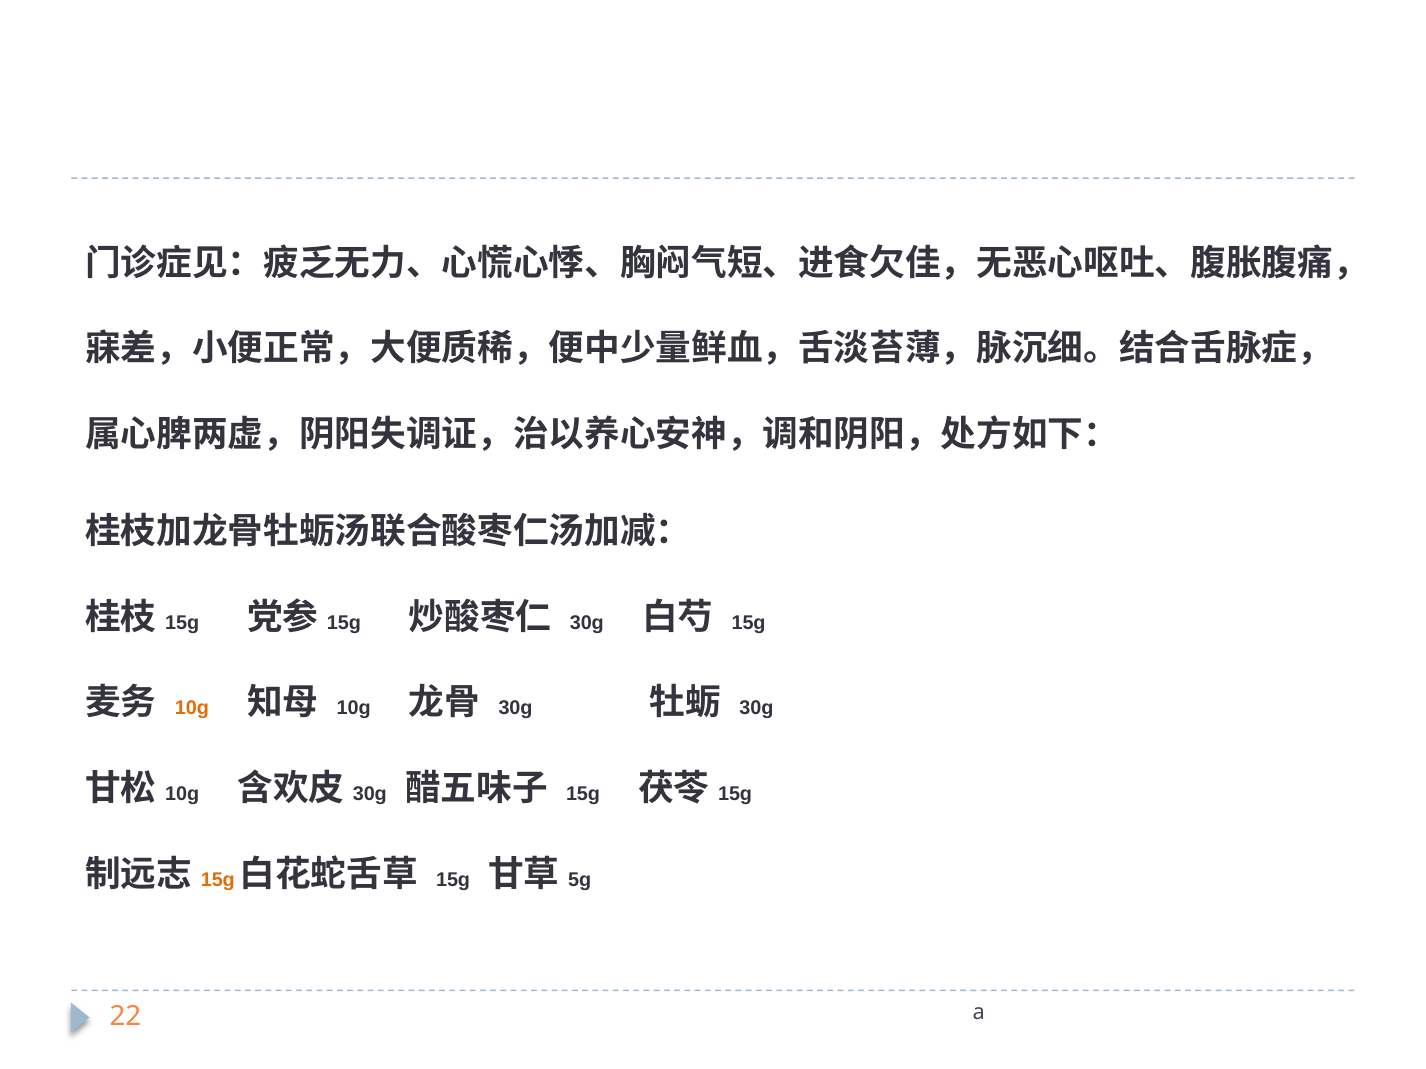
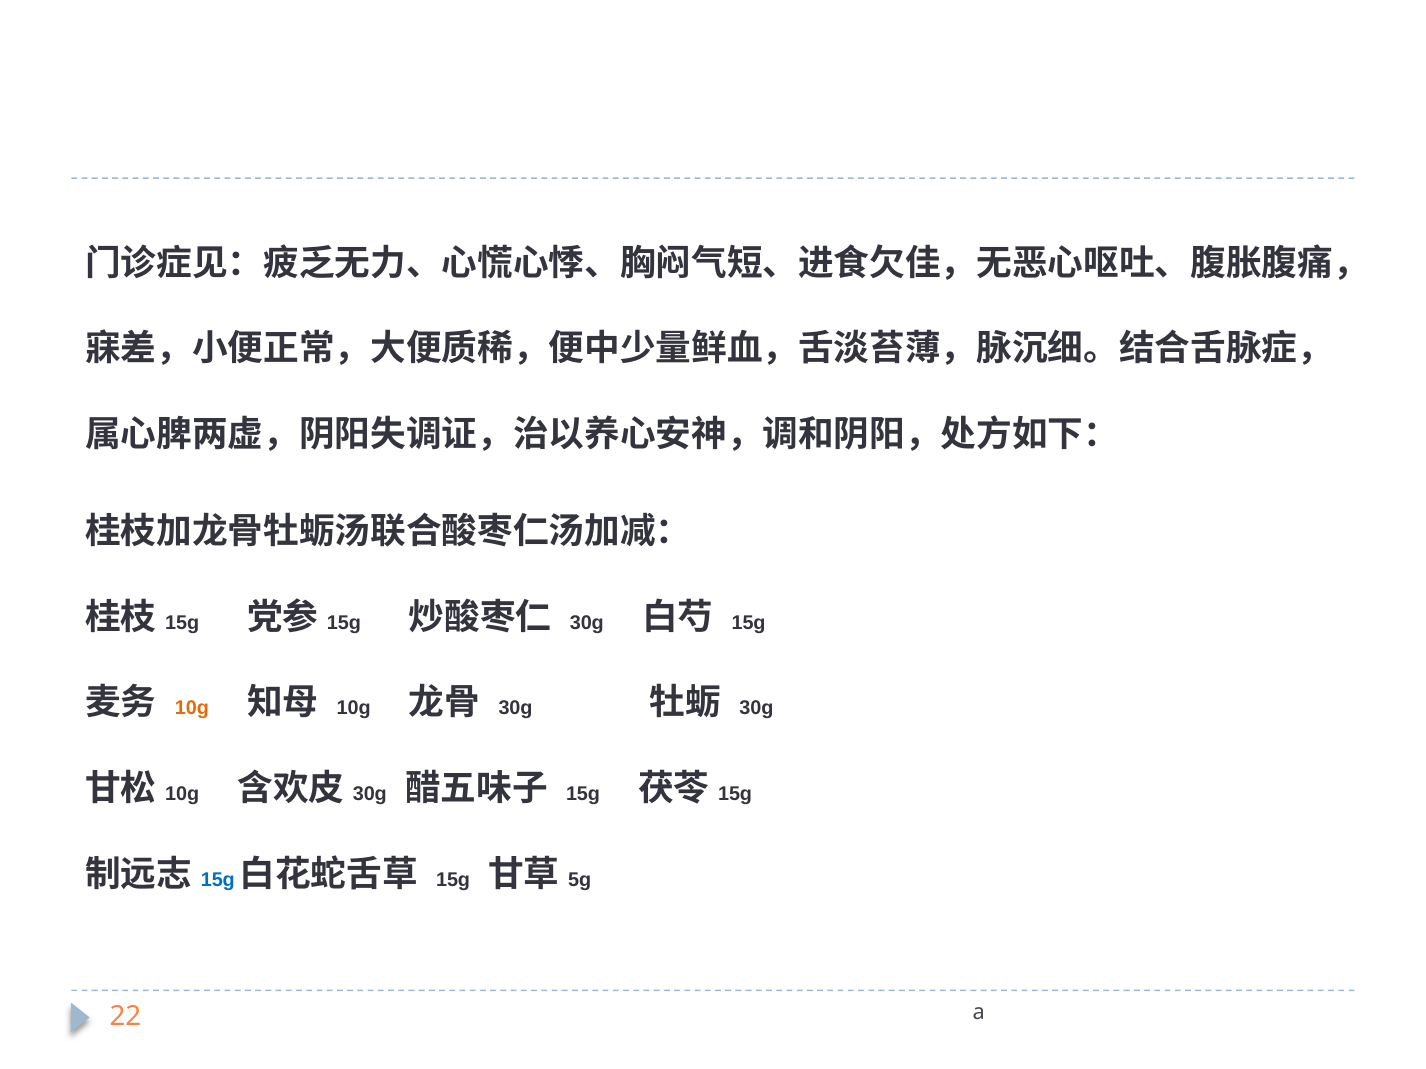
15g colour: orange -> blue (218, 880)
